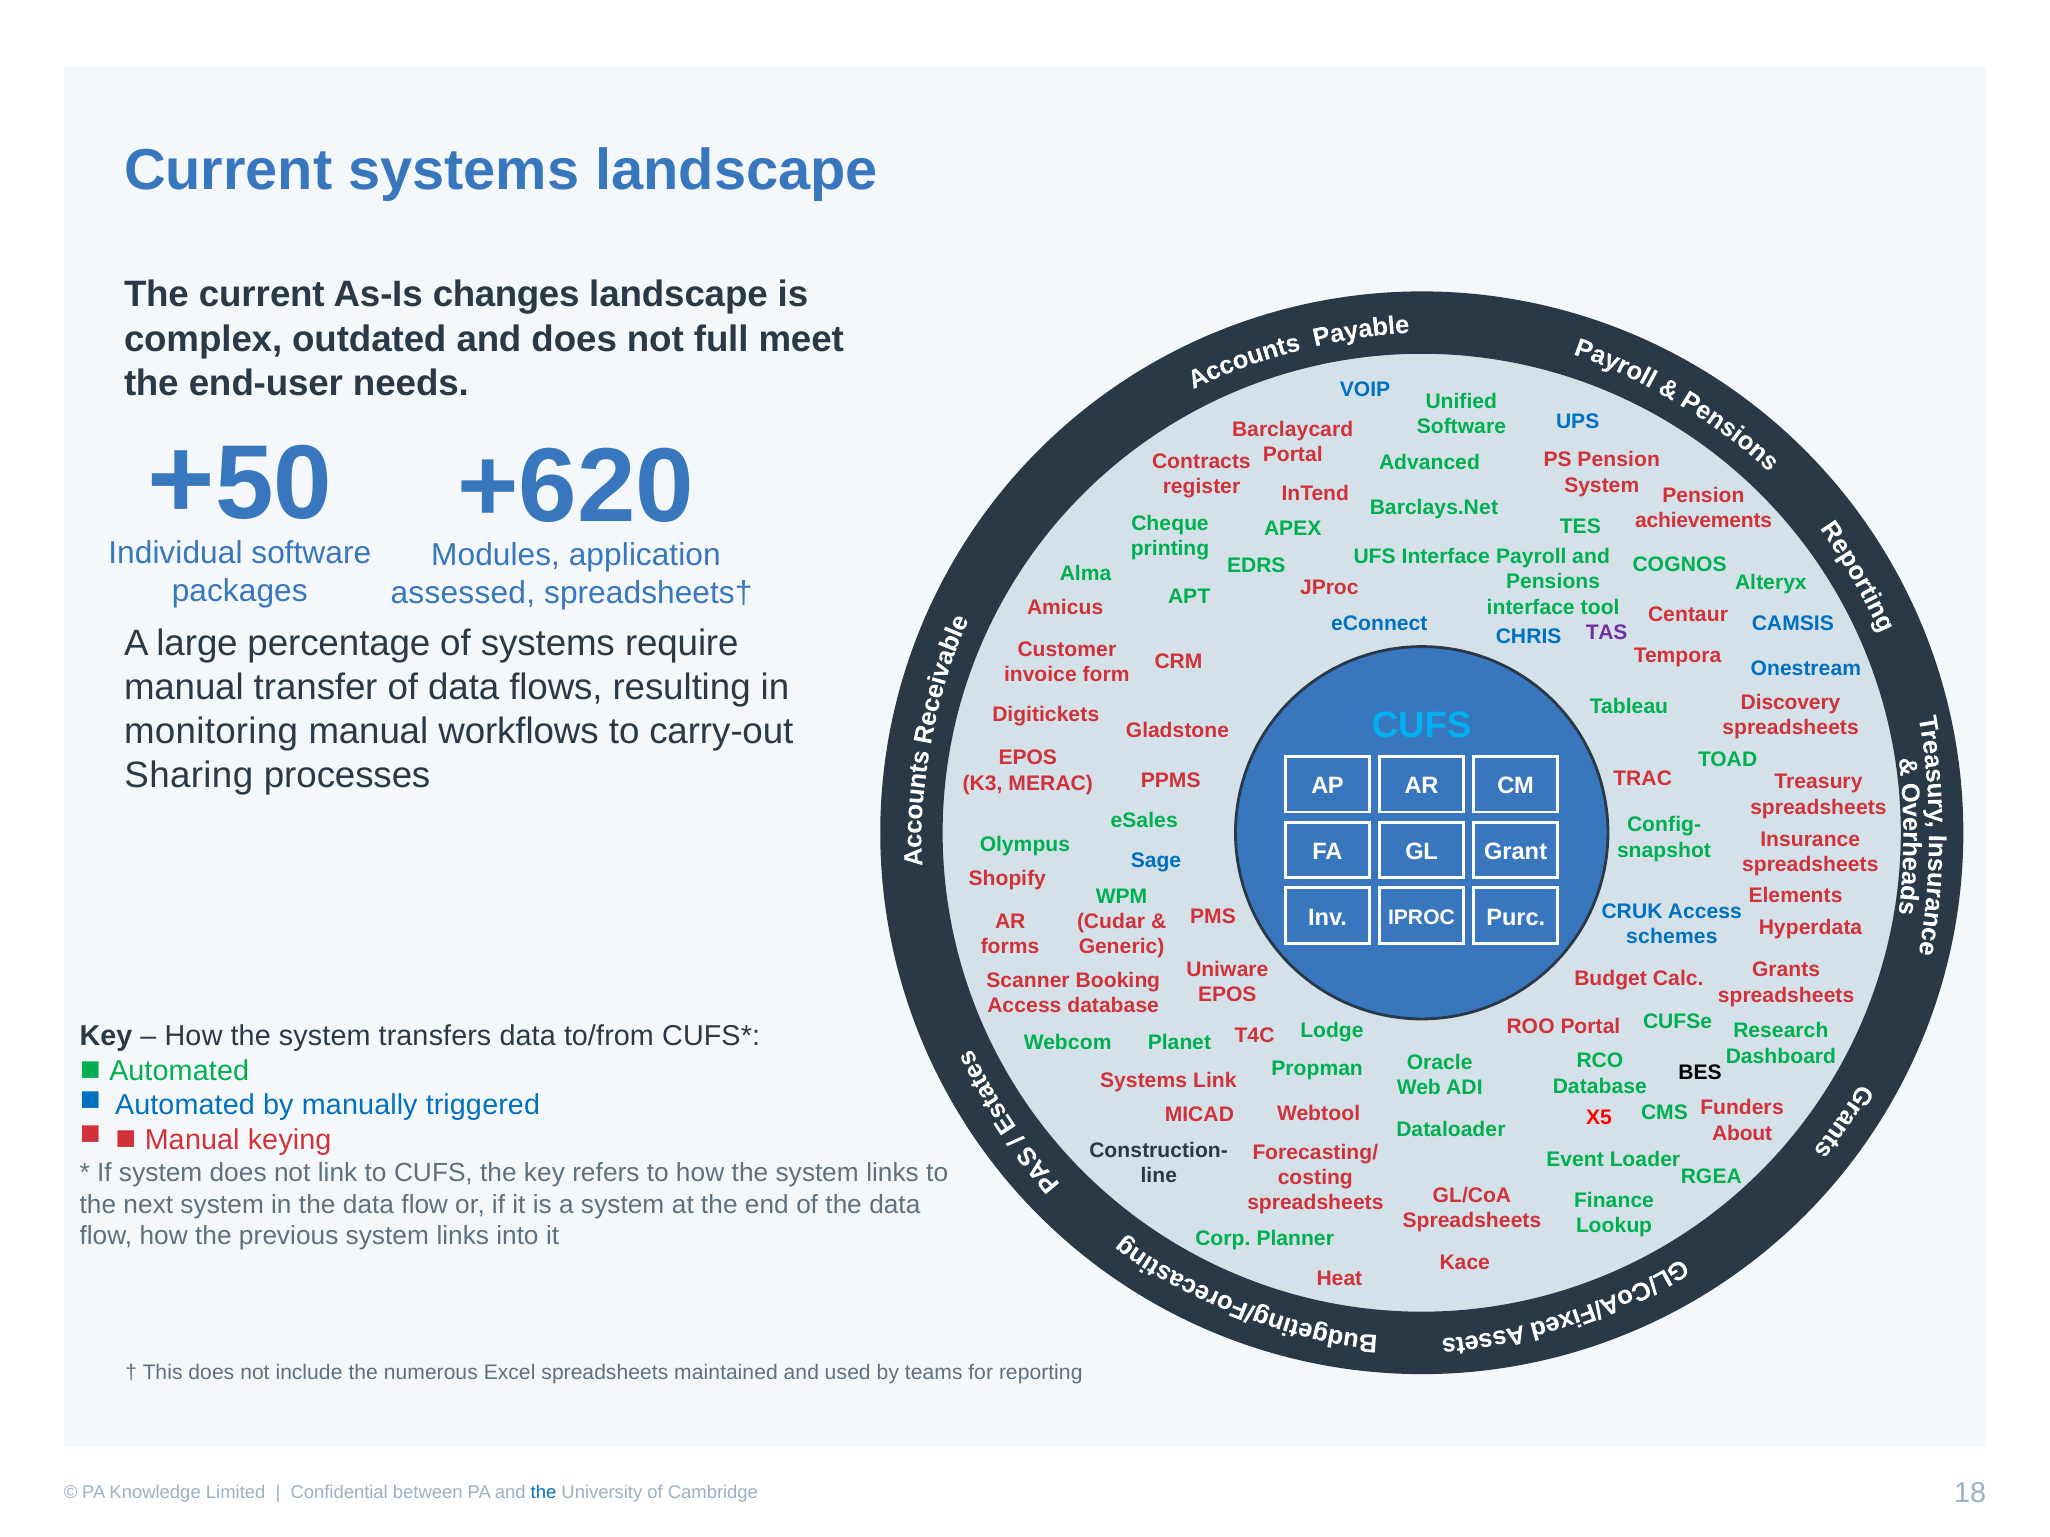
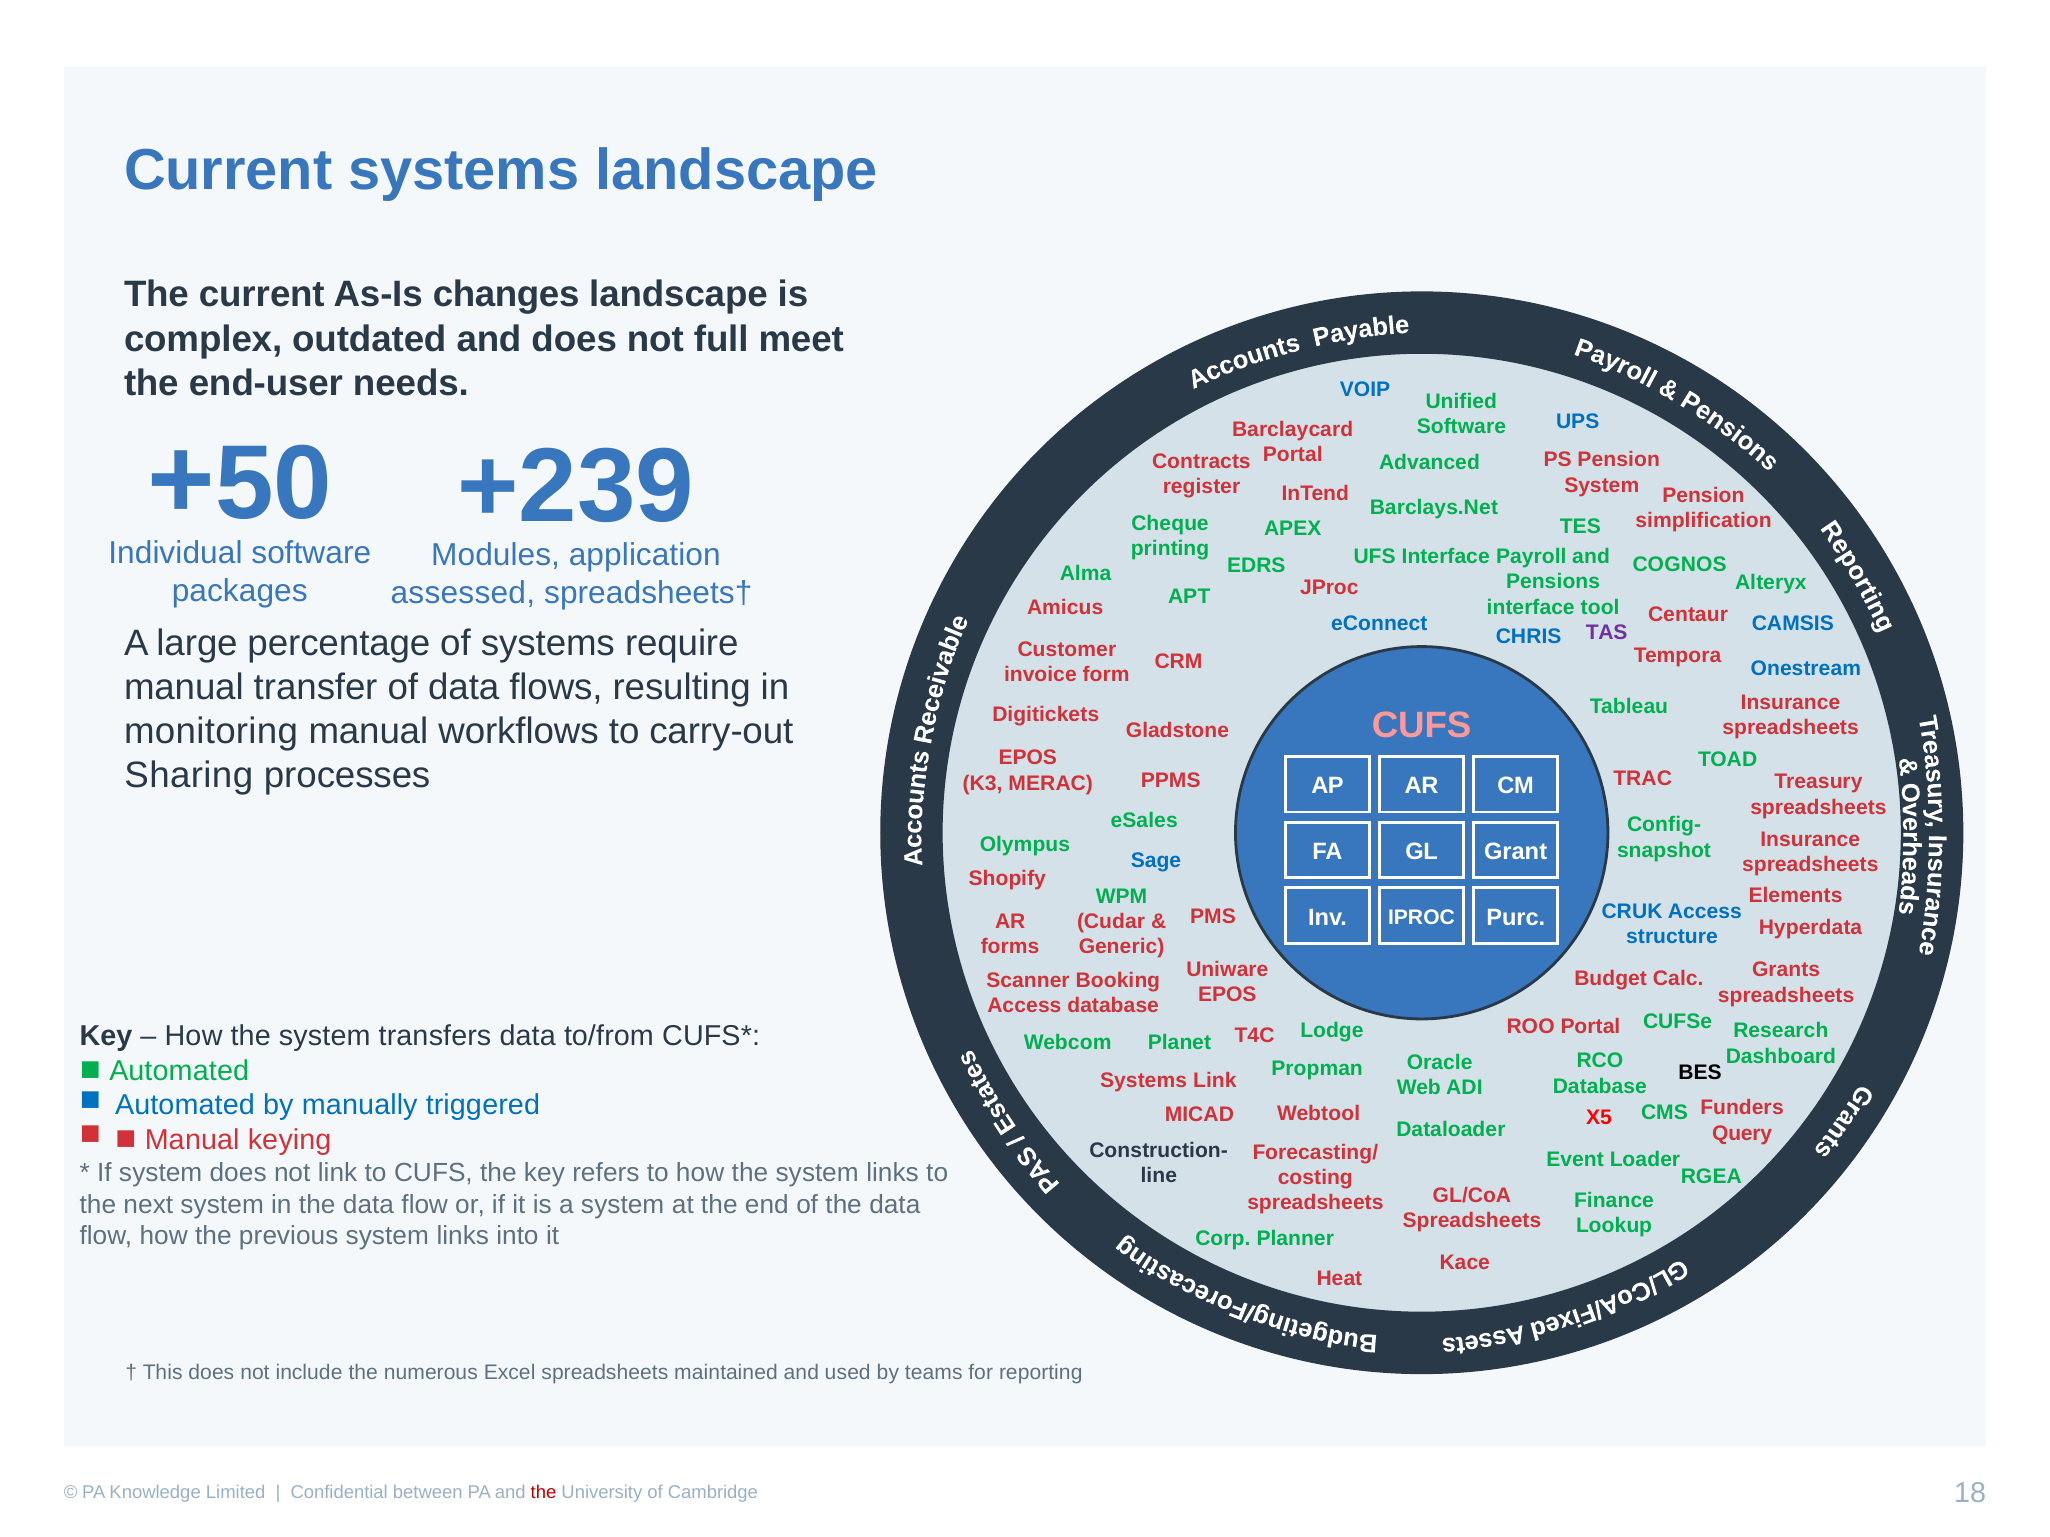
+620: +620 -> +239 (576, 487)
achievements: achievements -> simplification (1704, 520)
Discovery: Discovery -> Insurance (1790, 702)
CUFS colour: light blue -> pink (1422, 726)
schemes: schemes -> structure (1672, 937)
About: About -> Query (1742, 1133)
the colour: blue -> red (544, 1493)
